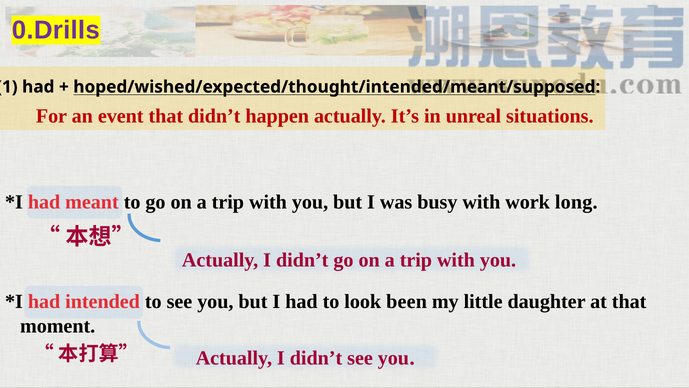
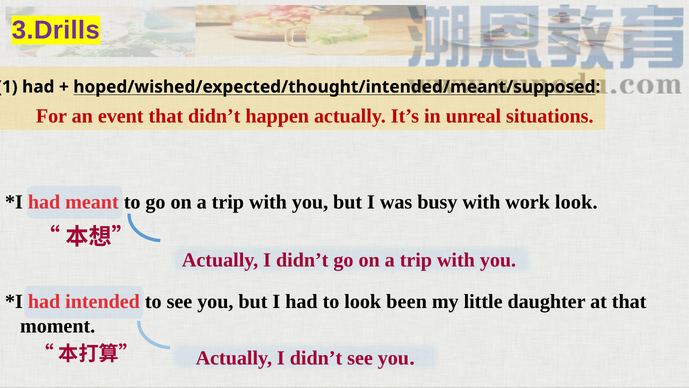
0.Drills: 0.Drills -> 3.Drills (56, 30)
work long: long -> look (576, 202)
